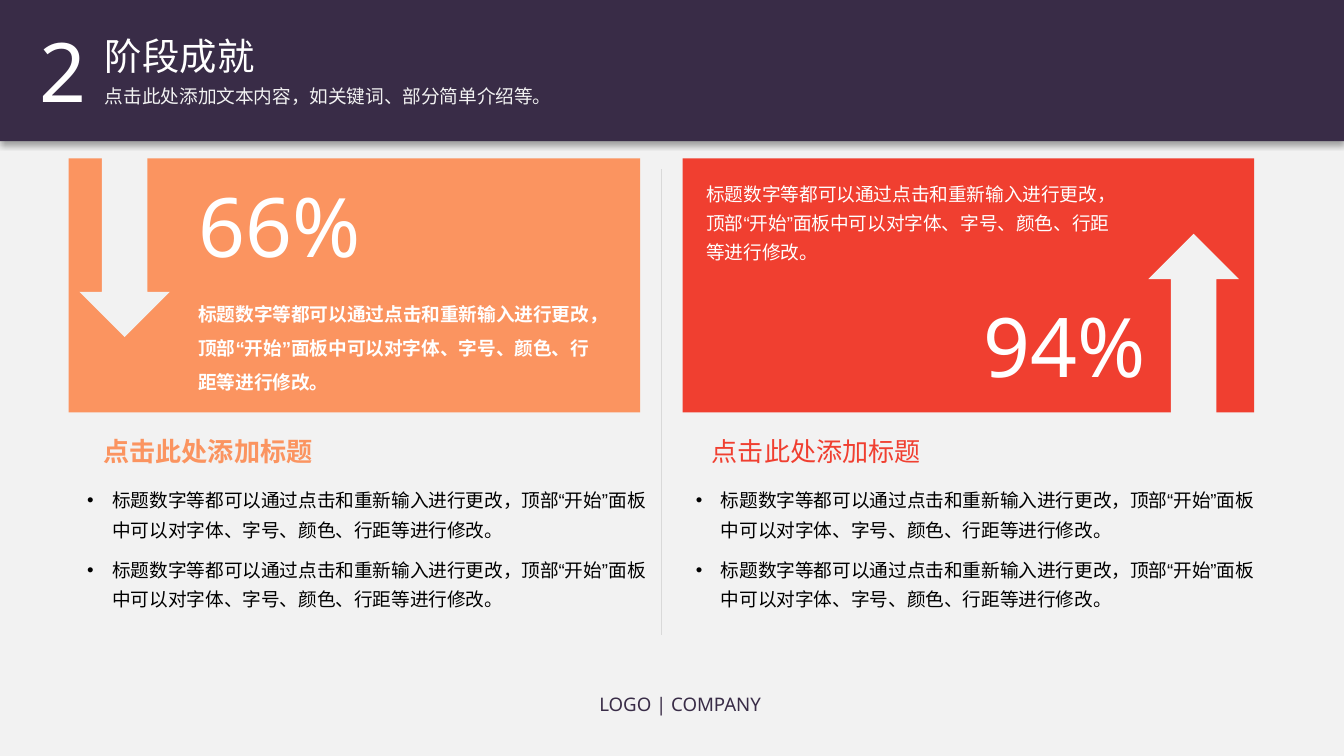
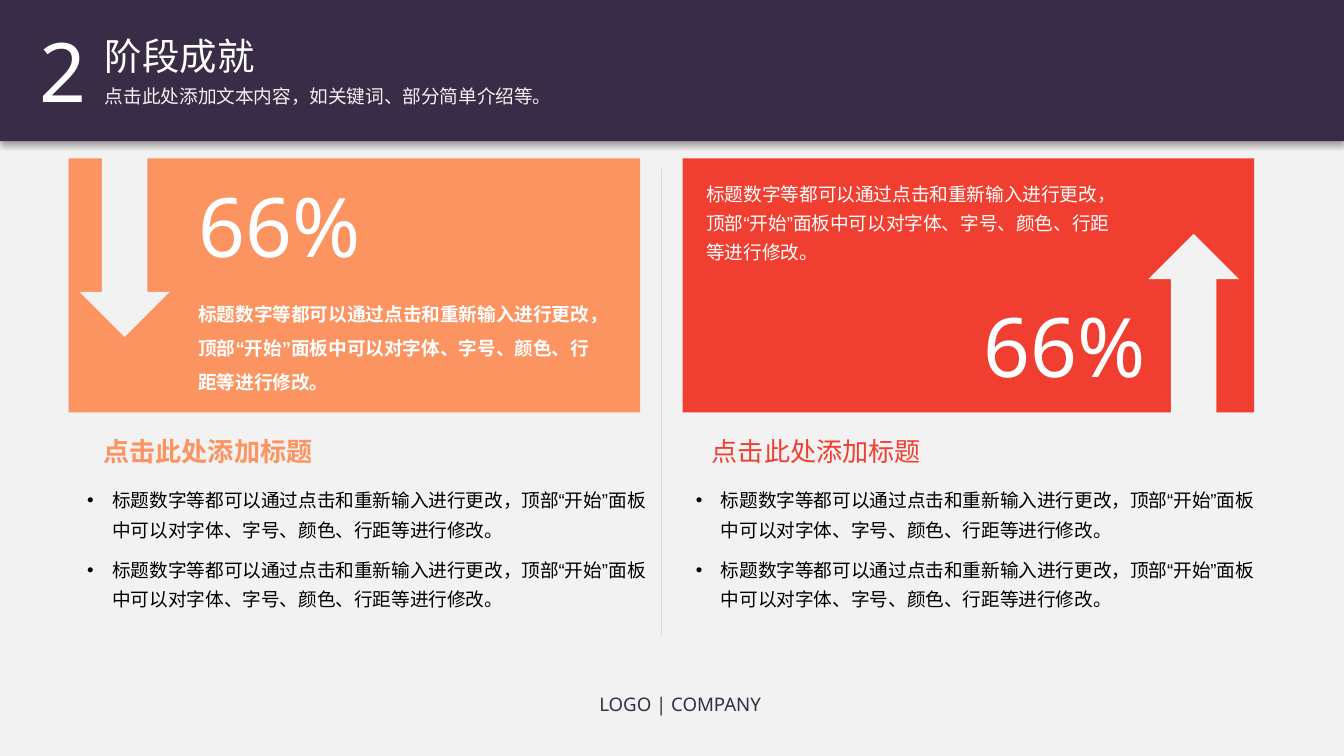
94%: 94% -> 66% (1064, 350)
